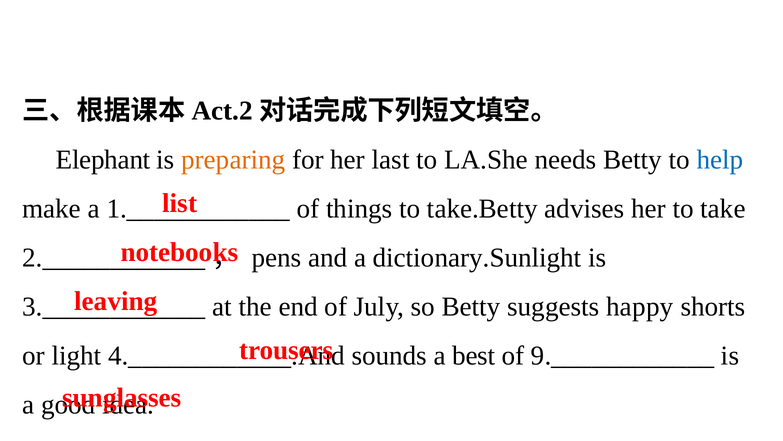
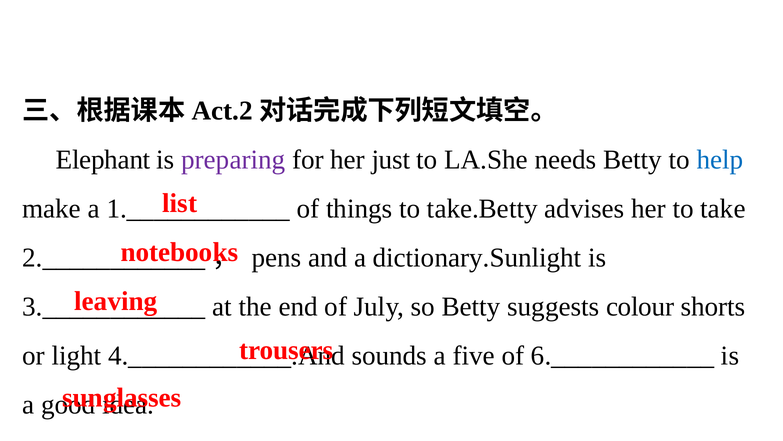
preparing colour: orange -> purple (233, 160)
last: last -> just (391, 160)
happy: happy -> colour (640, 307)
best: best -> five (474, 355)
9.____________: 9.____________ -> 6.____________ (623, 355)
